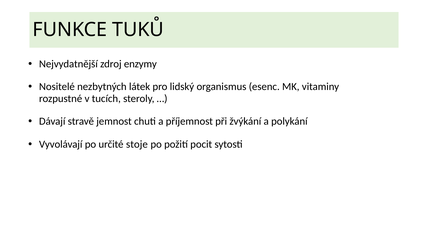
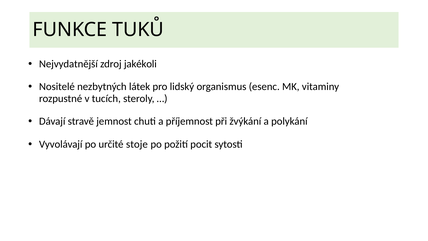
enzymy: enzymy -> jakékoli (140, 64)
